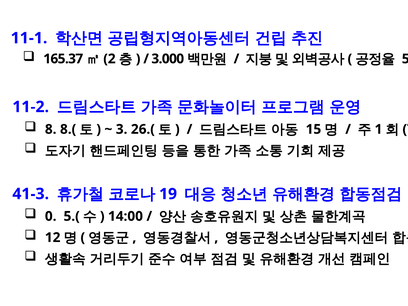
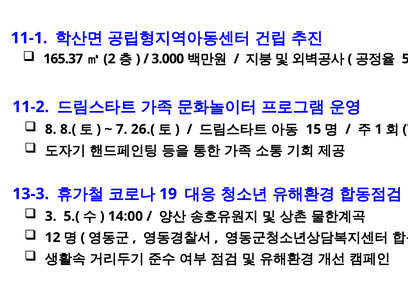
3: 3 -> 7 (122, 129)
41-3: 41-3 -> 13-3 (31, 194)
0: 0 -> 3 (51, 216)
